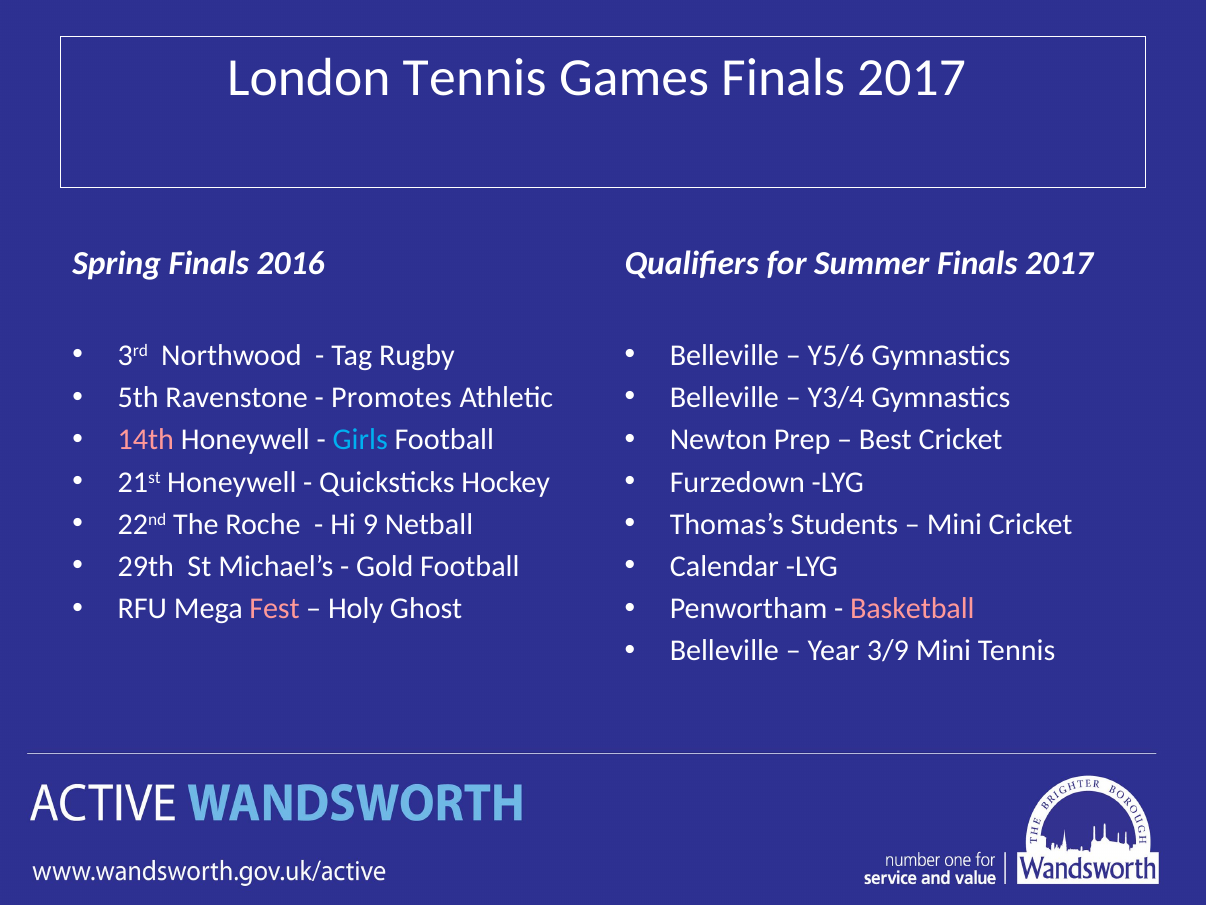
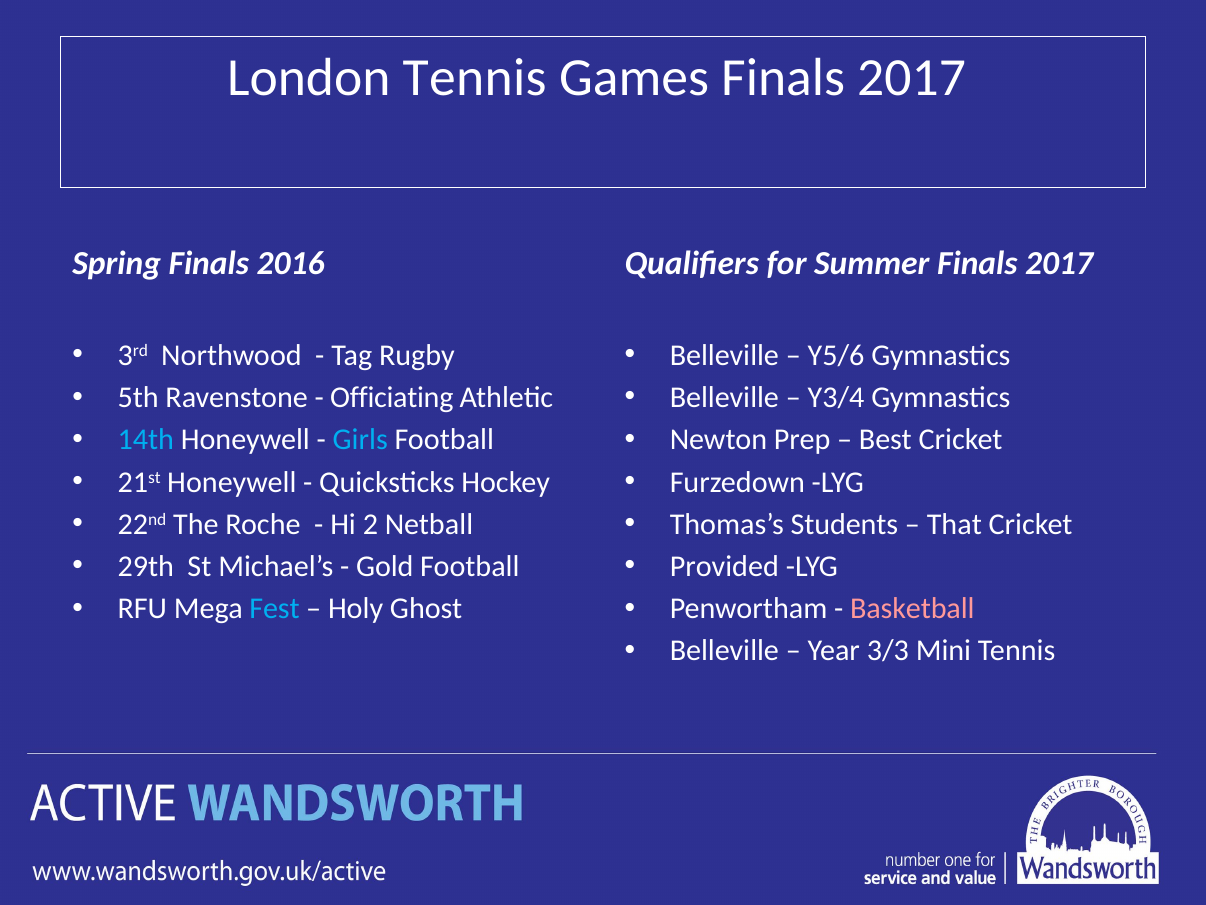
Promotes: Promotes -> Officiating (392, 397)
14th colour: pink -> light blue (146, 440)
Mini: Mini -> That (954, 524)
9: 9 -> 2 (370, 524)
Calendar: Calendar -> Provided (724, 566)
Fest colour: pink -> light blue (274, 609)
3/9: 3/9 -> 3/3 (888, 651)
